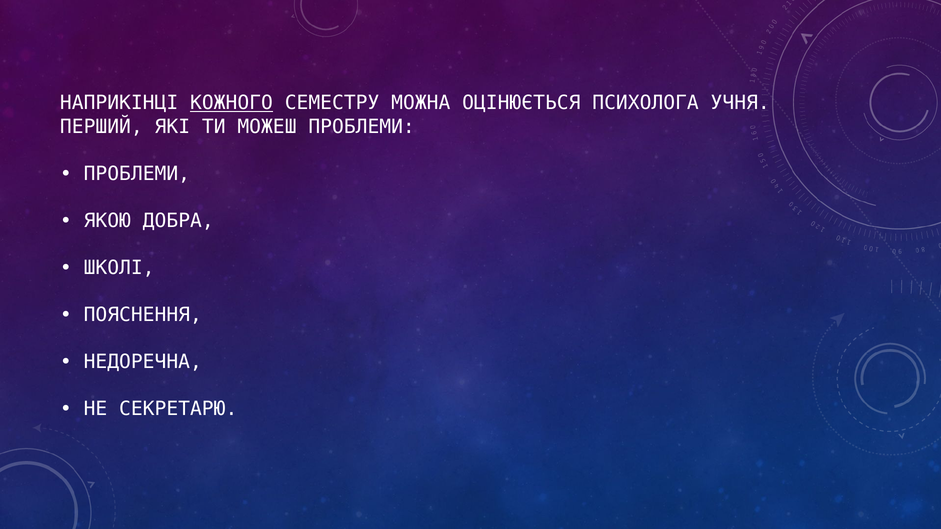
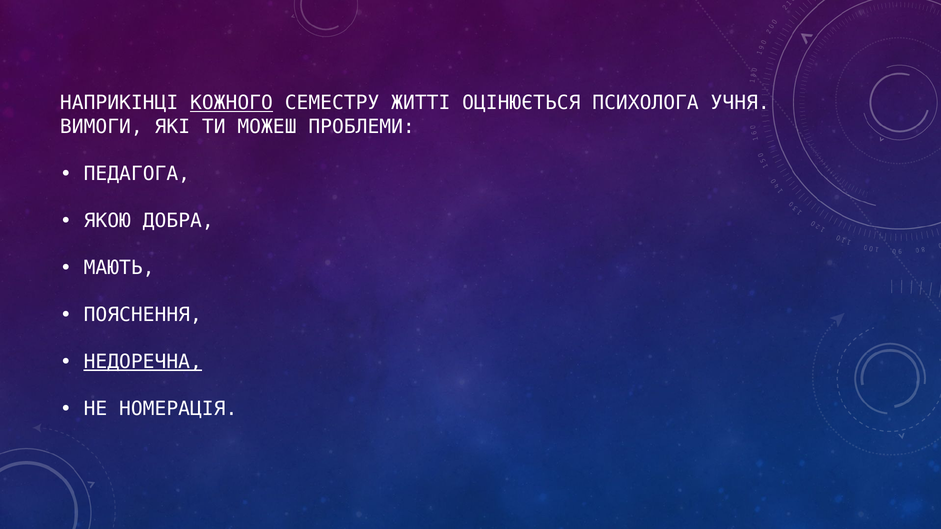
МОЖНА: МОЖНА -> ЖИТТІ (421, 103)
ПЕРШИЙ: ПЕРШИЙ -> ВИМОГИ (101, 127)
ПРОБЛЕМИ: ПРОБЛЕМИ -> ПЕДАГОГА (137, 174)
ШКОЛІ: ШКОЛІ -> МАЮТЬ (119, 268)
НЕДОРЕЧНА underline: none -> present (143, 362)
СЕКРЕТАРЮ: СЕКРЕТАРЮ -> НОМЕРАЦІЯ (178, 409)
